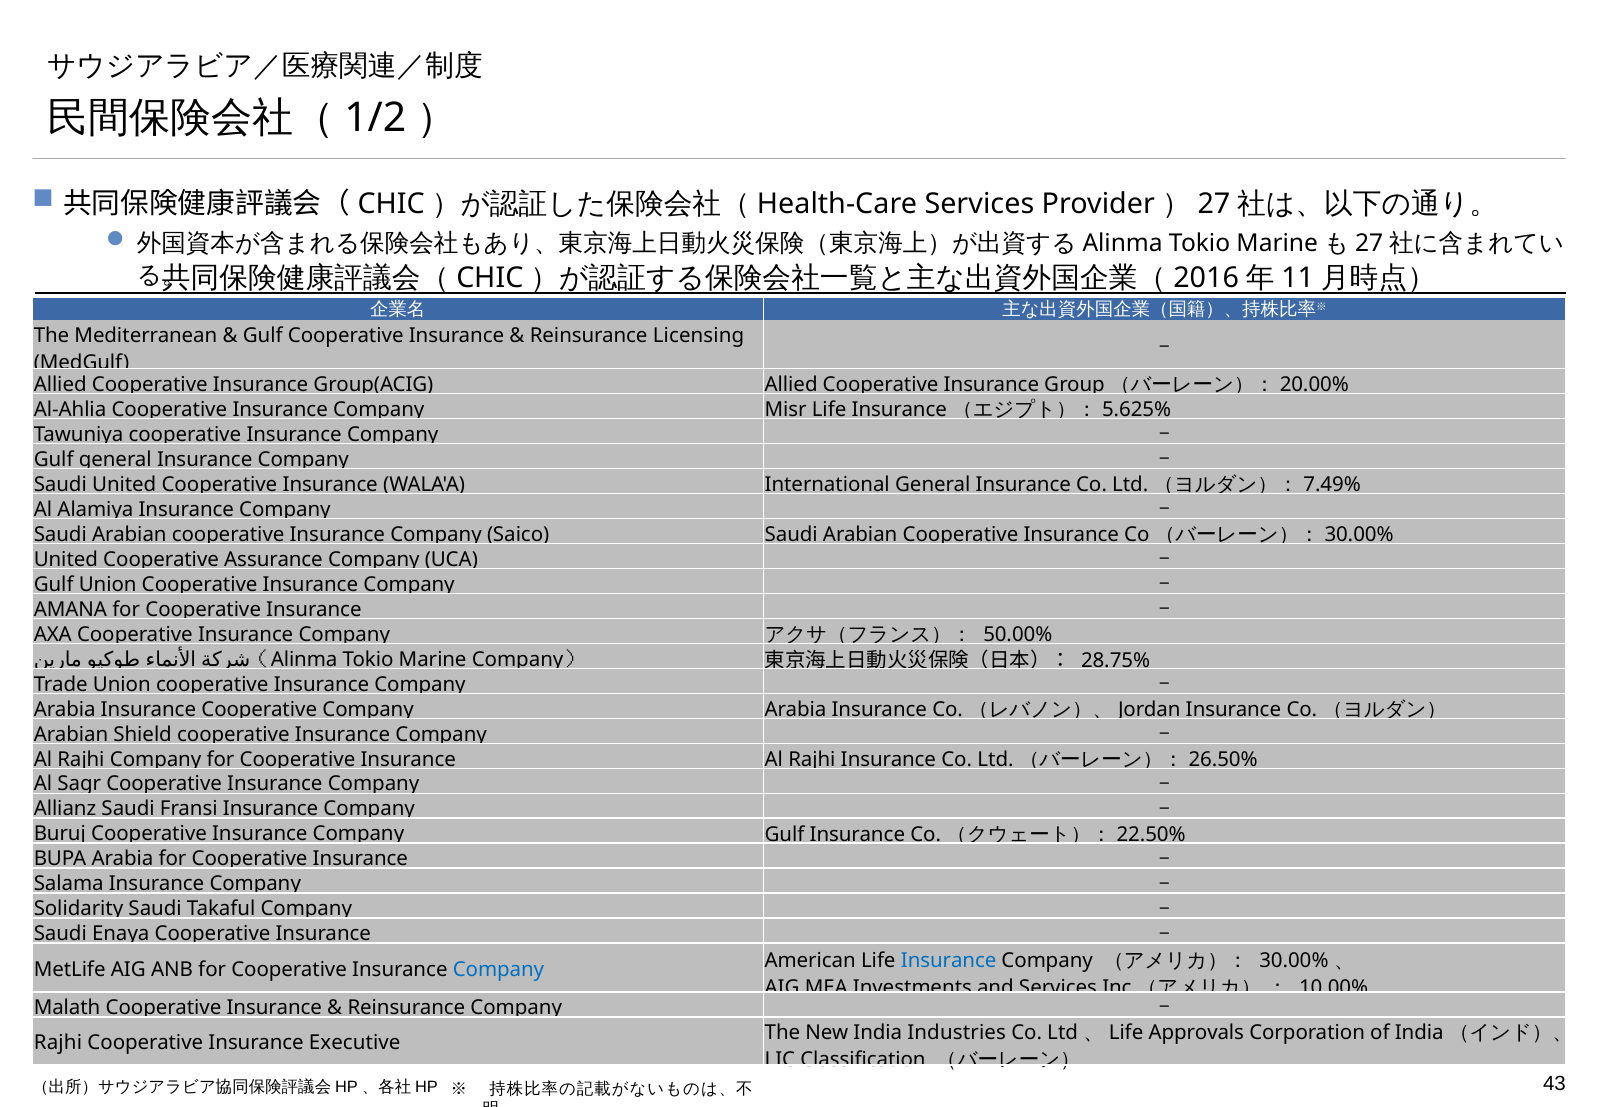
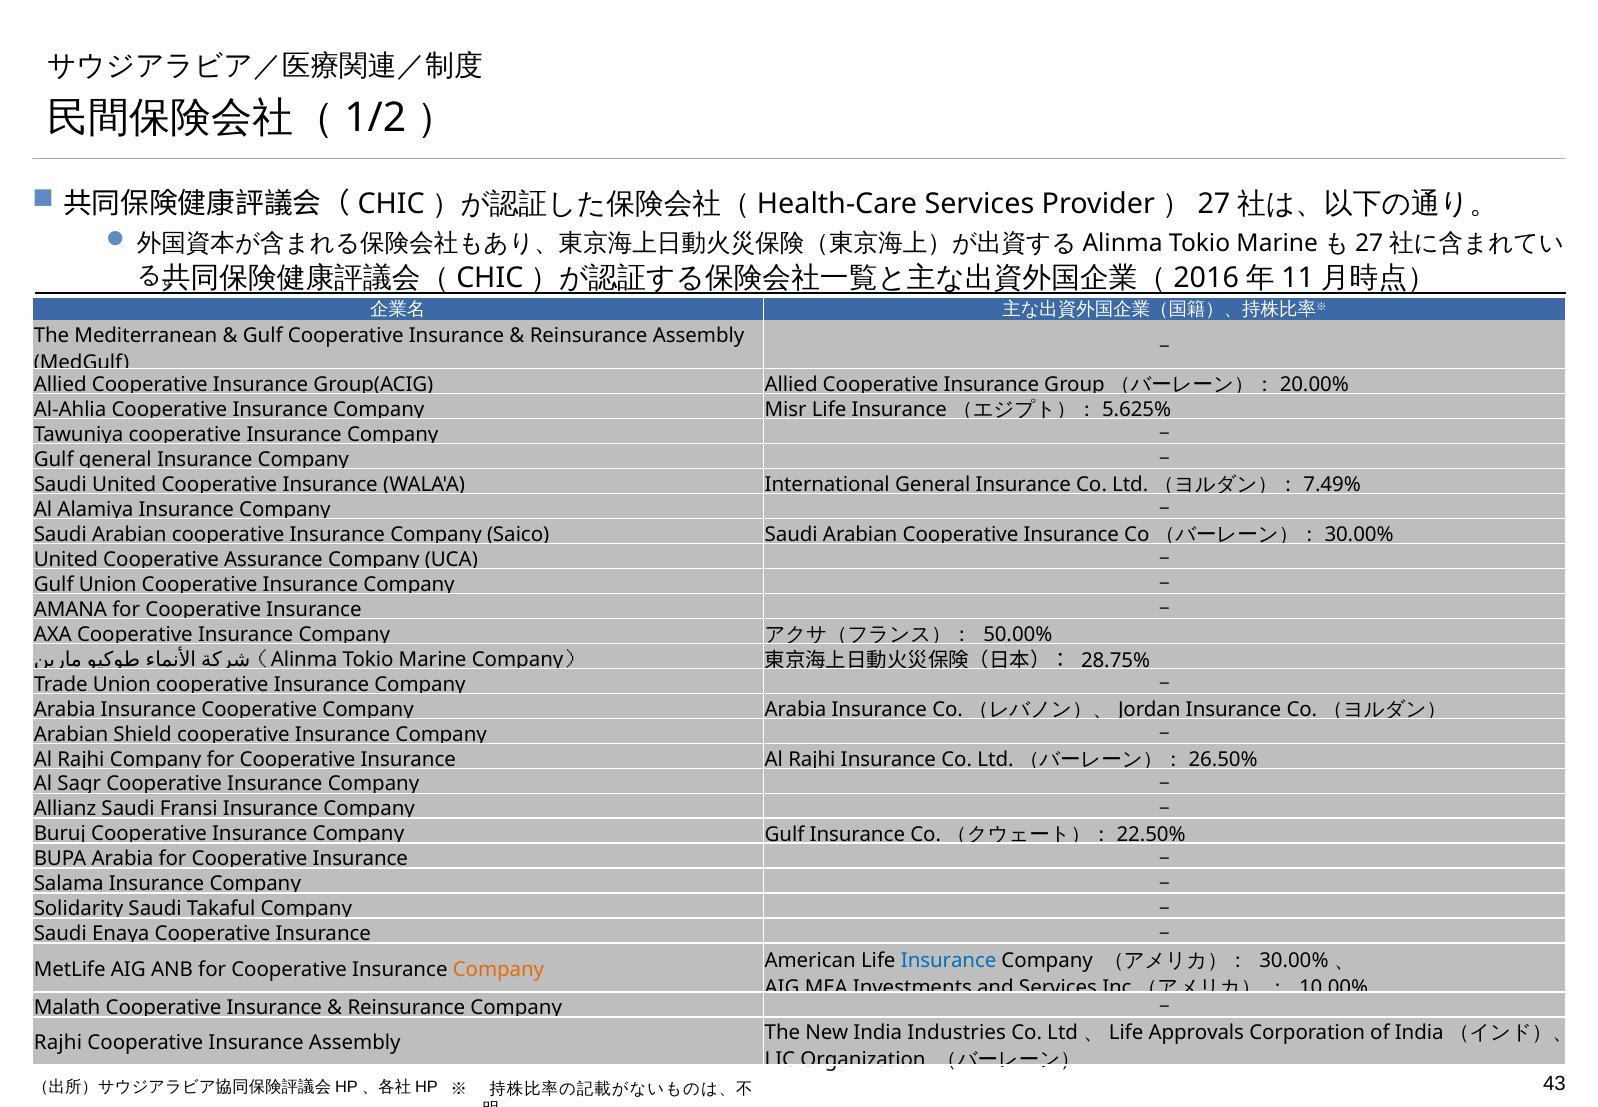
Reinsurance Licensing: Licensing -> Assembly (699, 336)
Company colour: blue -> orange (498, 969)
Insurance Executive: Executive -> Assembly (355, 1042)
Classification: Classification -> Organization (863, 1059)
